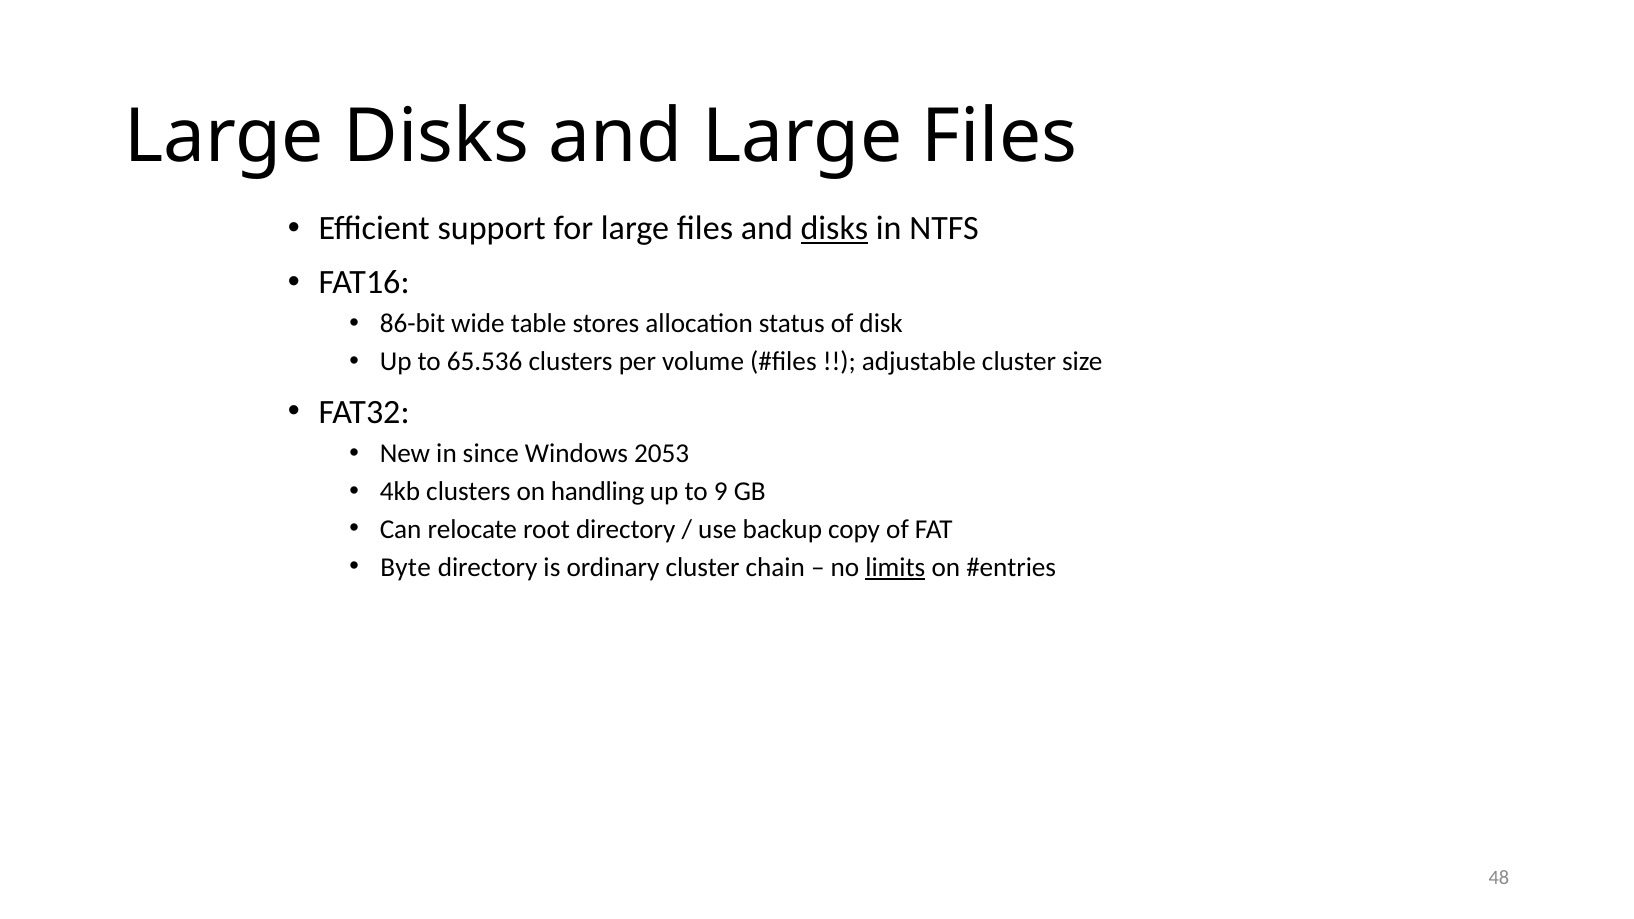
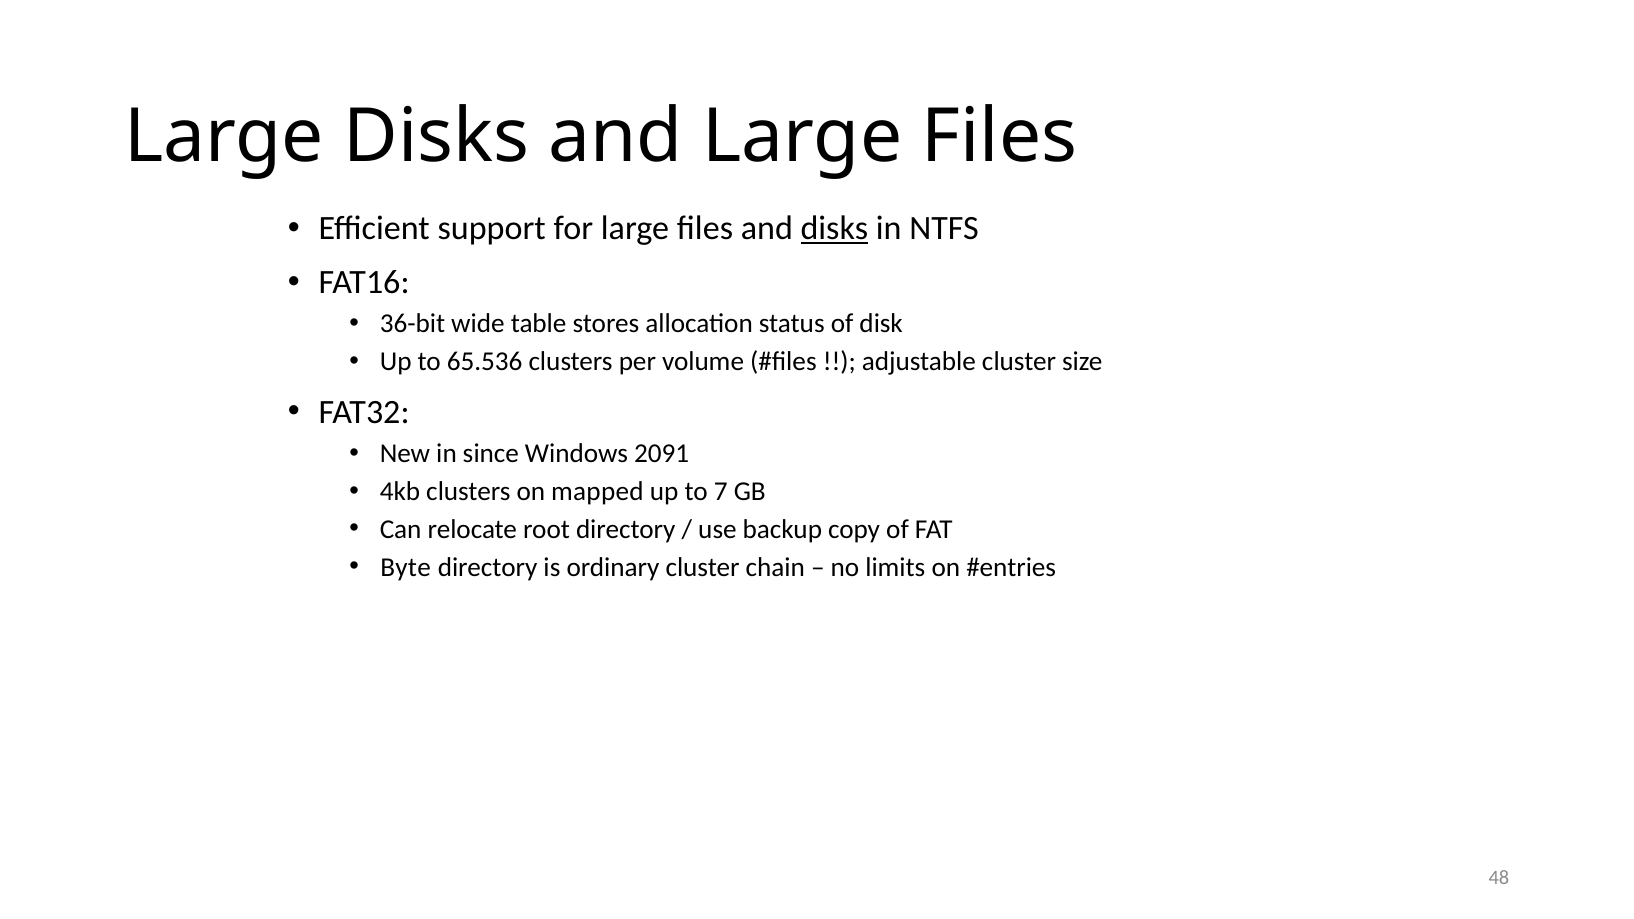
86-bit: 86-bit -> 36-bit (412, 324)
2053: 2053 -> 2091 (662, 453)
handling: handling -> mapped (597, 491)
9: 9 -> 7 (721, 491)
limits underline: present -> none (895, 567)
